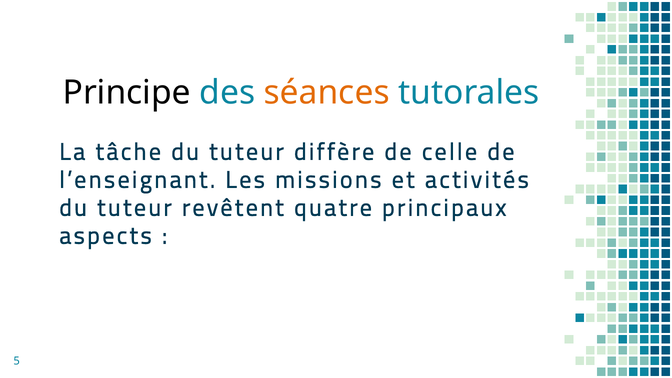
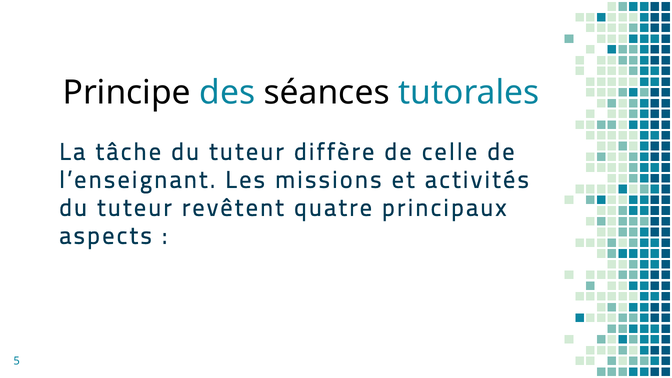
séances colour: orange -> black (327, 93)
